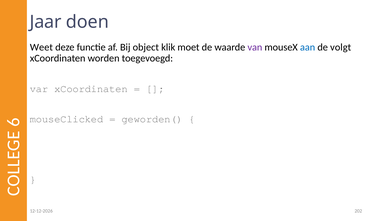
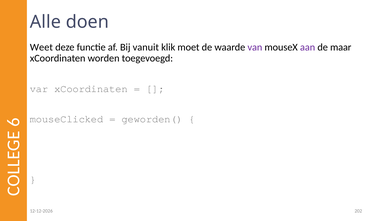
Jaar: Jaar -> Alle (45, 22)
object: object -> vanuit (146, 47)
aan colour: blue -> purple (308, 47)
volgt: volgt -> maar (341, 47)
